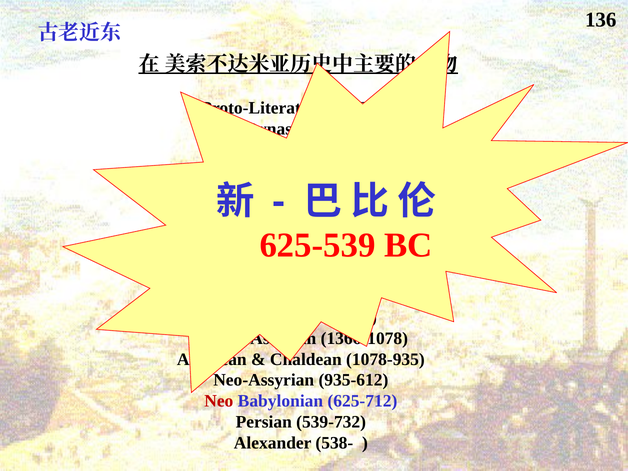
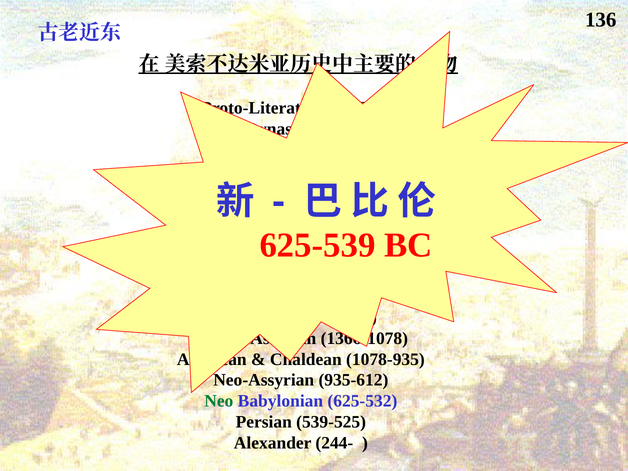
Neo colour: red -> green (219, 401)
625-712: 625-712 -> 625-532 (362, 401)
539-732: 539-732 -> 539-525 (331, 422)
538-: 538- -> 244- (334, 443)
